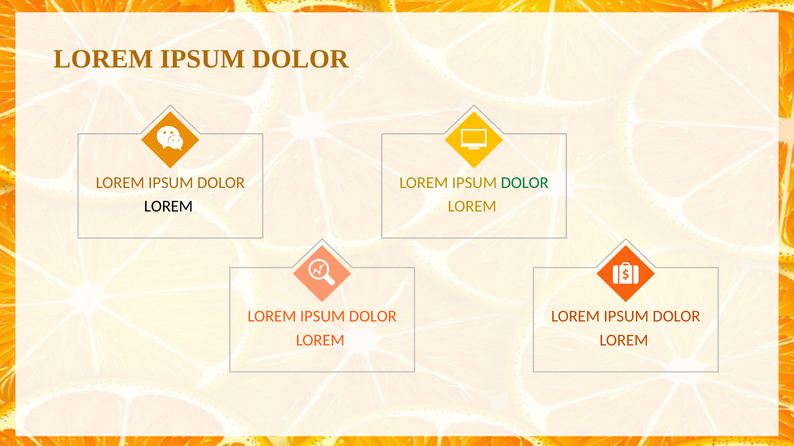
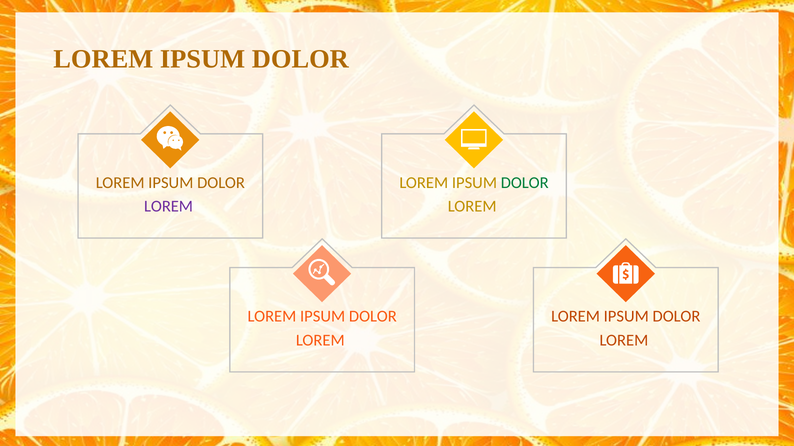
LOREM colour: black -> purple (169, 207)
